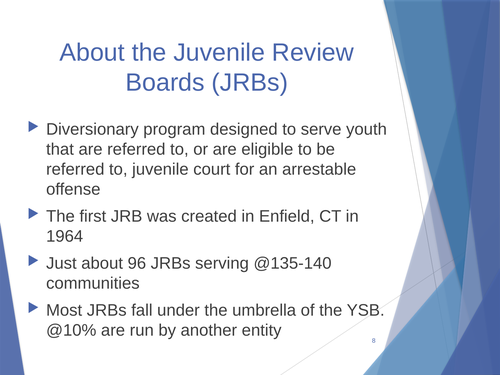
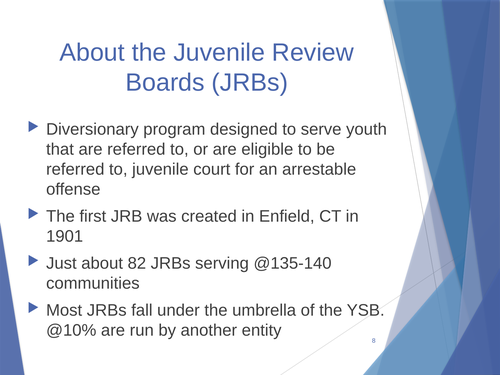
1964: 1964 -> 1901 (65, 236)
96: 96 -> 82 (137, 263)
